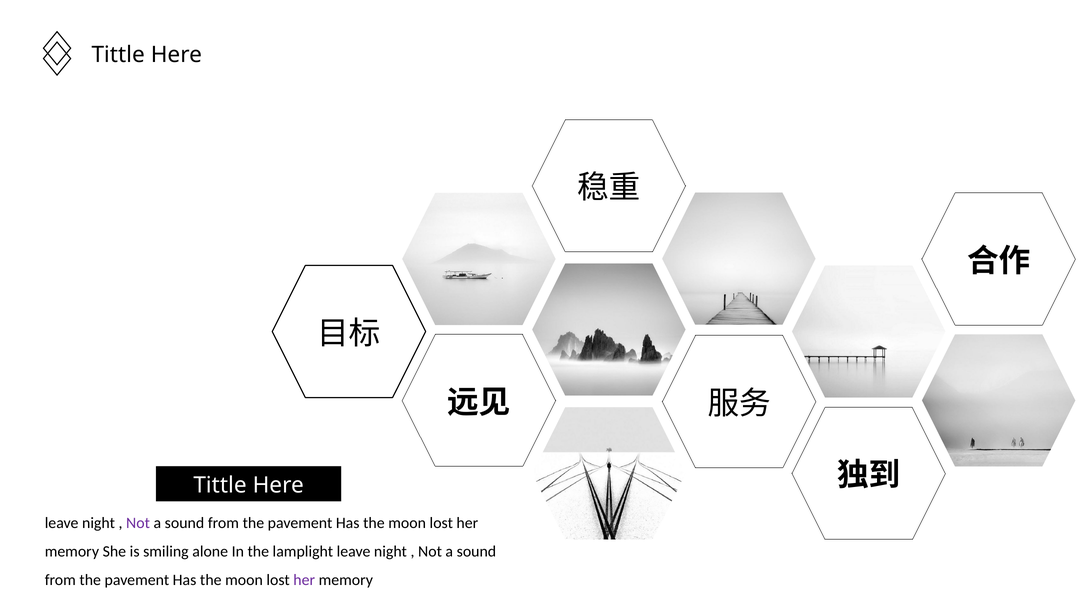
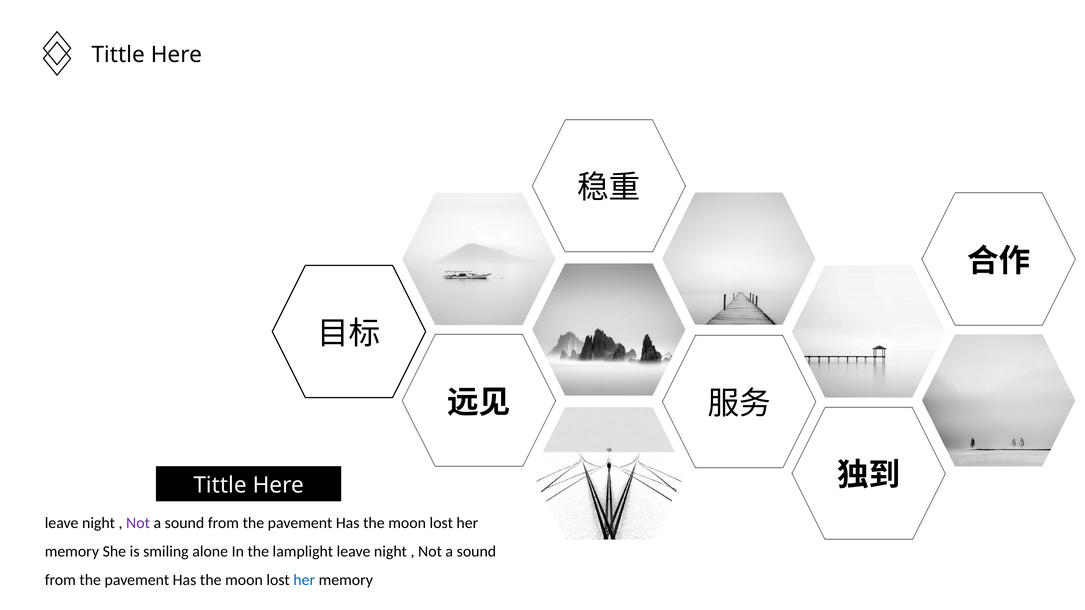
her colour: purple -> blue (304, 580)
